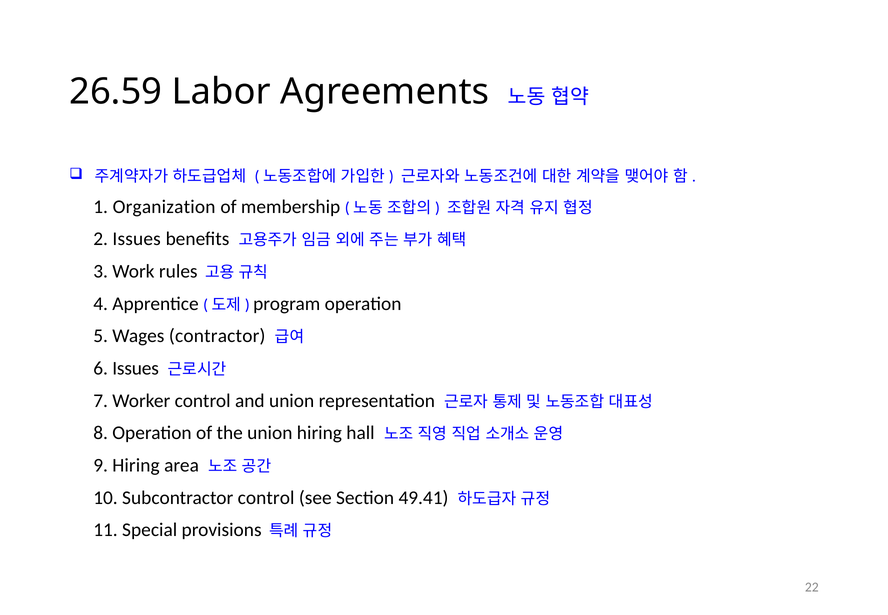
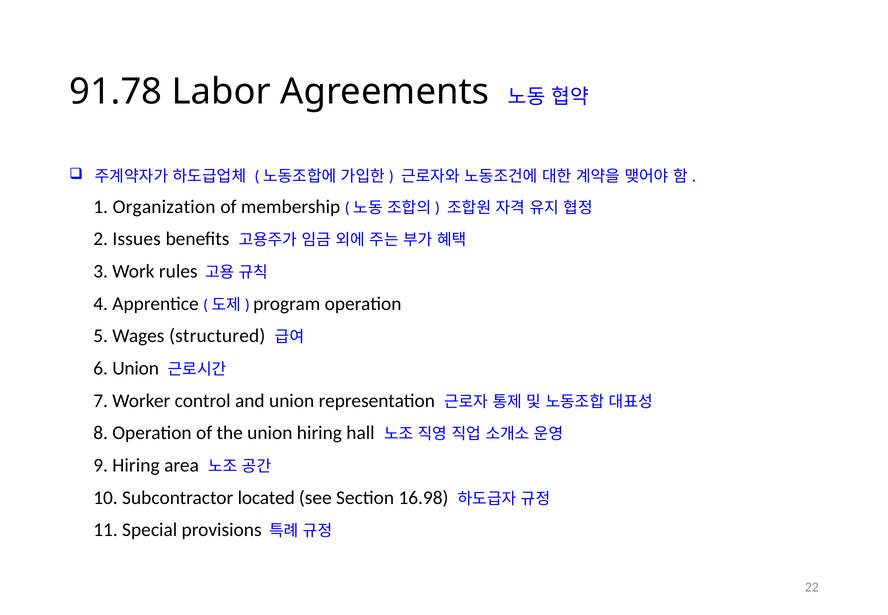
26.59: 26.59 -> 91.78 (116, 92)
contractor: contractor -> structured (217, 336)
6 Issues: Issues -> Union (136, 368)
Subcontractor control: control -> located (266, 497)
49.41: 49.41 -> 16.98 (423, 497)
